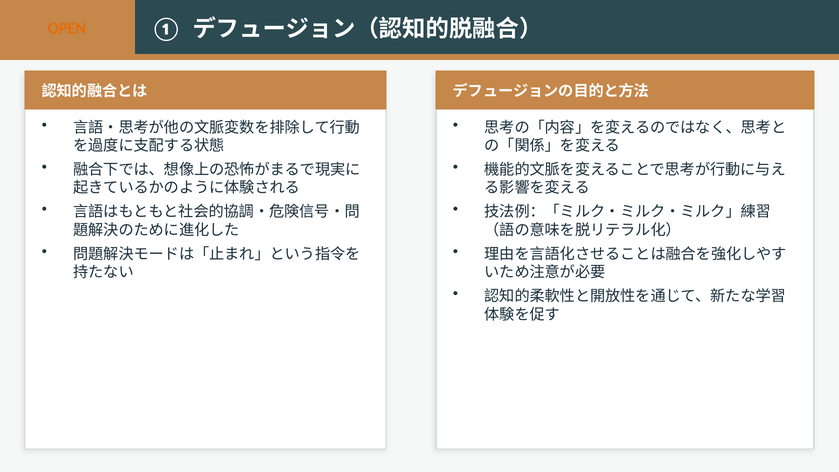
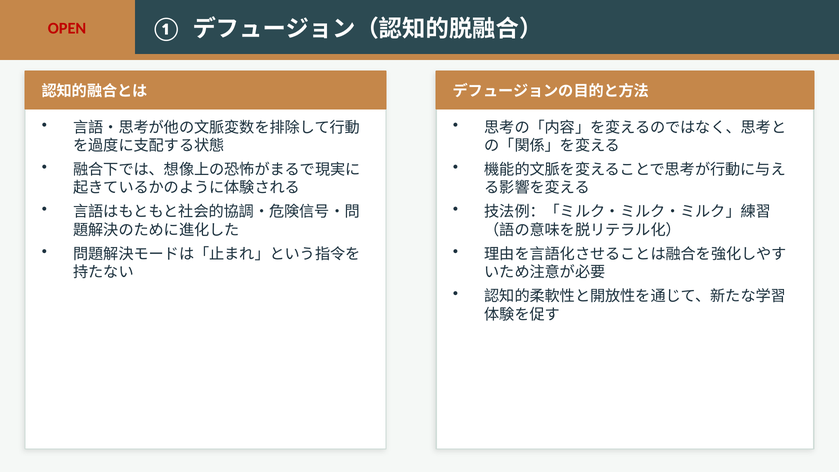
OPEN colour: orange -> red (67, 28)
